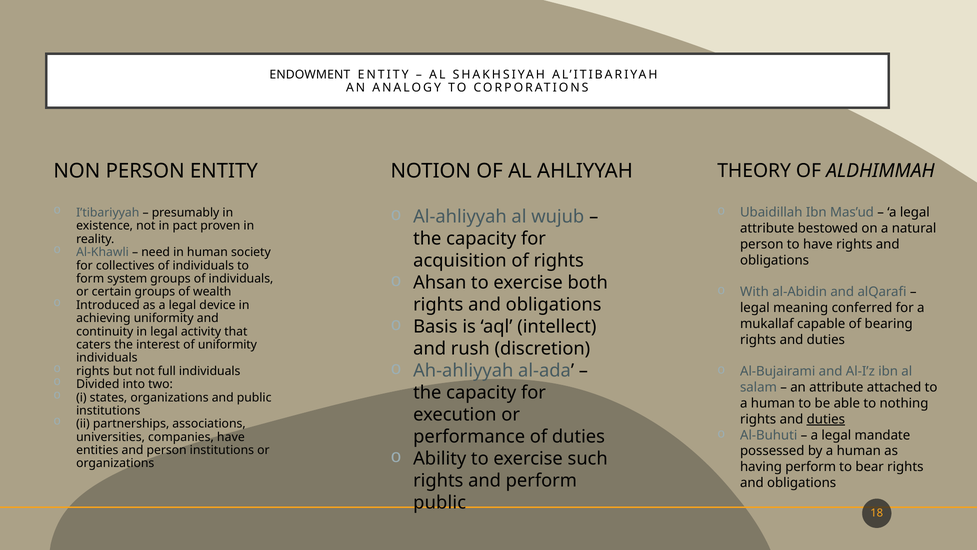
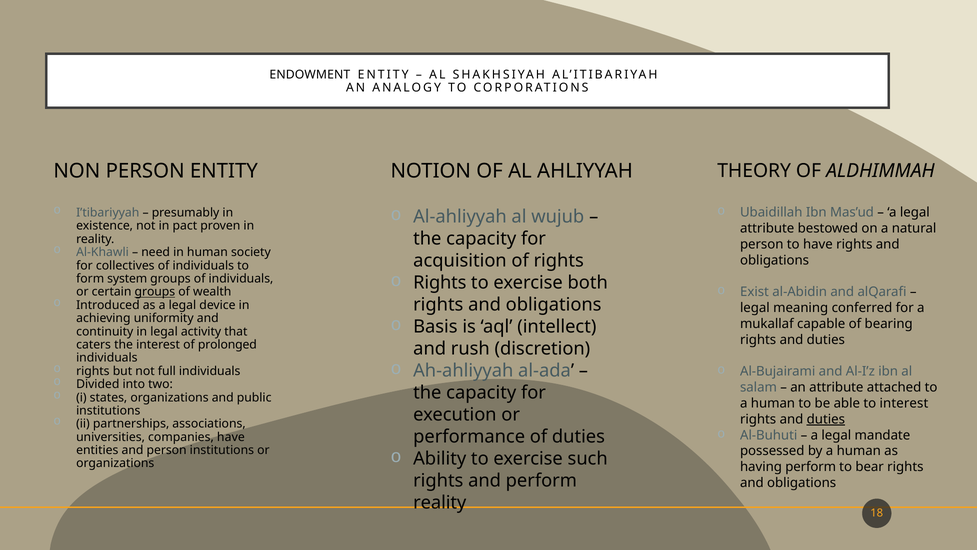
Ahsan: Ahsan -> Rights (440, 283)
With: With -> Exist (754, 292)
groups underline: none -> present (155, 292)
of uniformity: uniformity -> prolonged (227, 344)
to nothing: nothing -> interest (904, 403)
public: public -> reality (440, 502)
